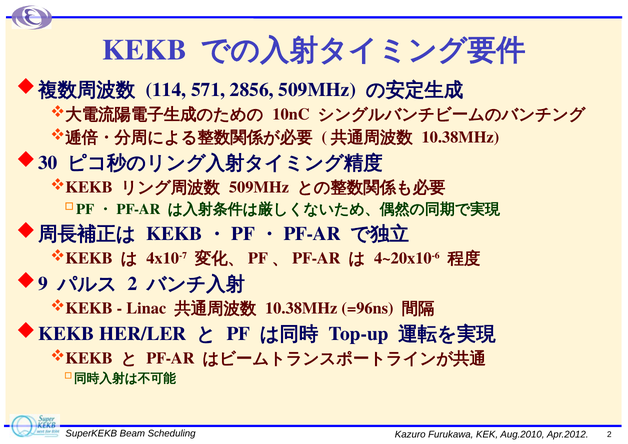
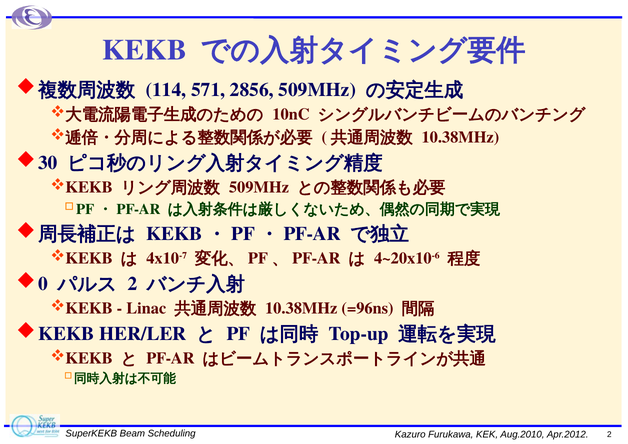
9: 9 -> 0 (43, 284)
